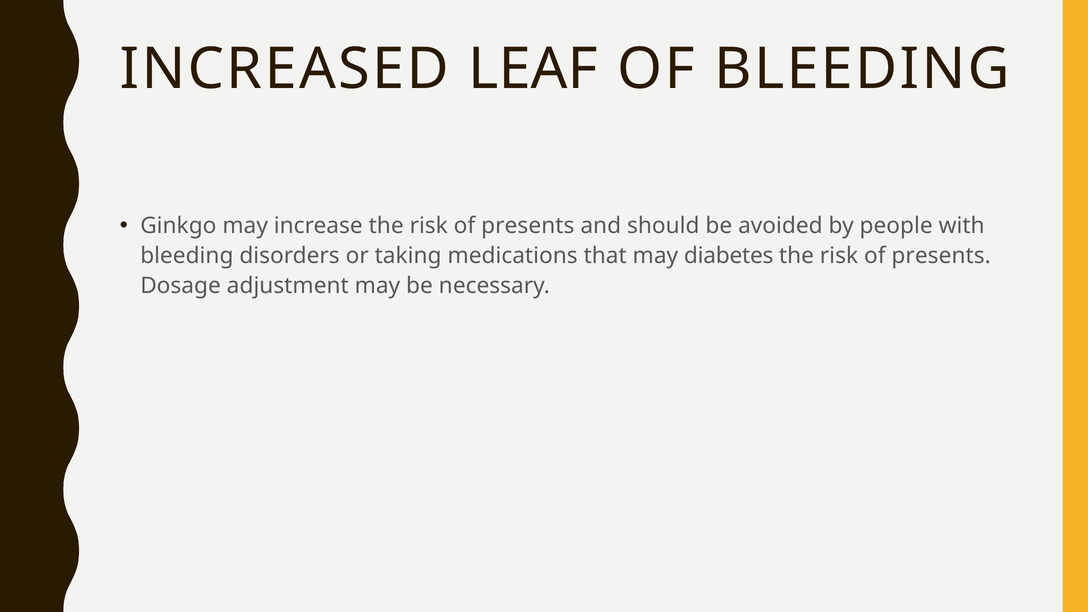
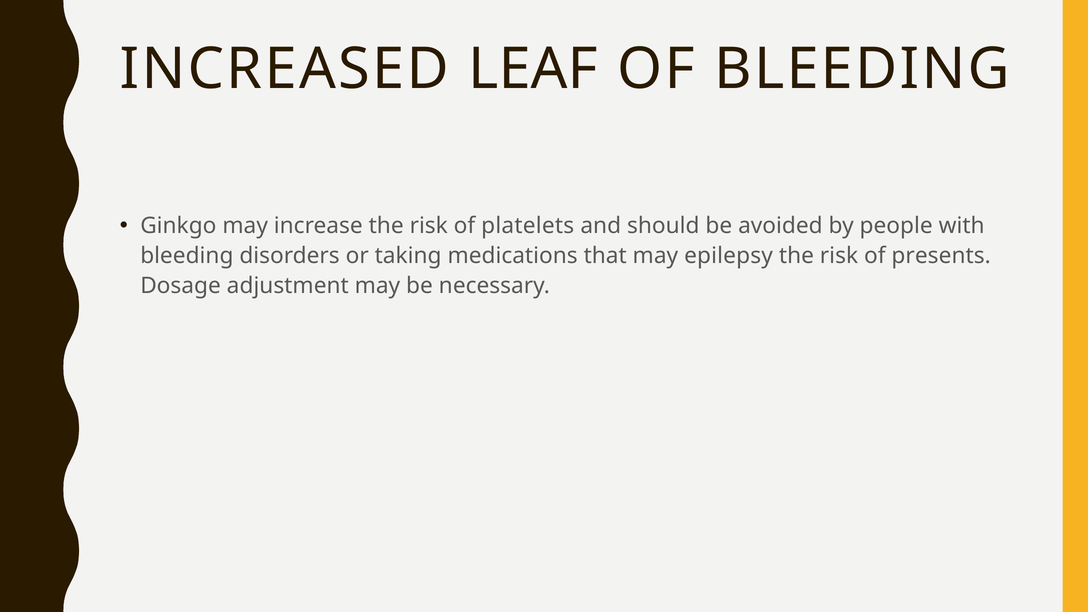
presents: presents -> platelets (528, 226)
diabetes: diabetes -> epilepsy (729, 256)
